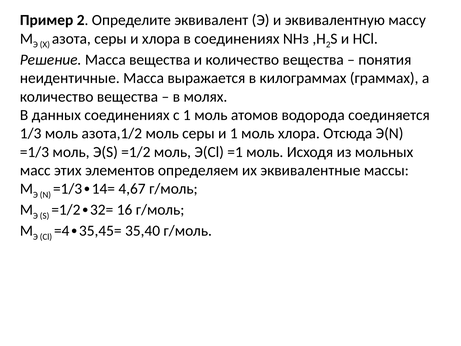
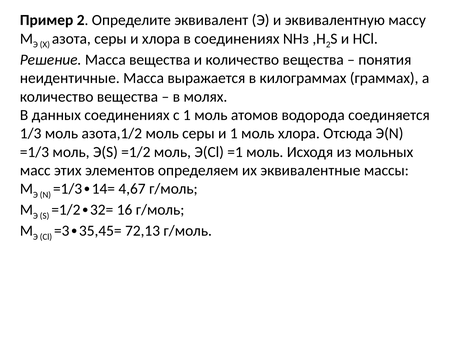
=4: =4 -> =3 (62, 231)
35,40: 35,40 -> 72,13 (143, 231)
